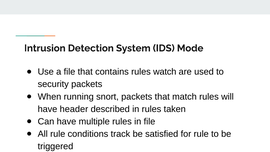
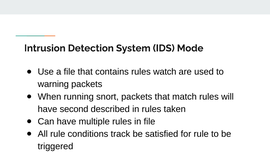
security: security -> warning (53, 84)
header: header -> second (74, 109)
